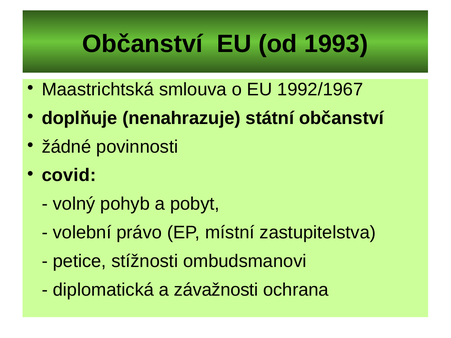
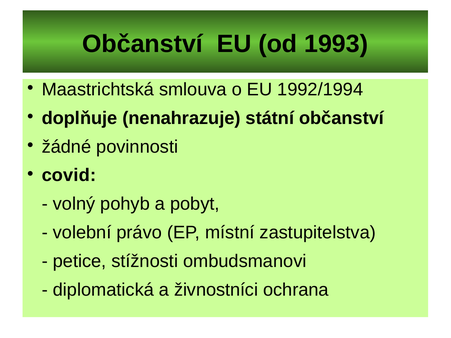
1992/1967: 1992/1967 -> 1992/1994 (320, 90)
závažnosti: závažnosti -> živnostníci (216, 290)
